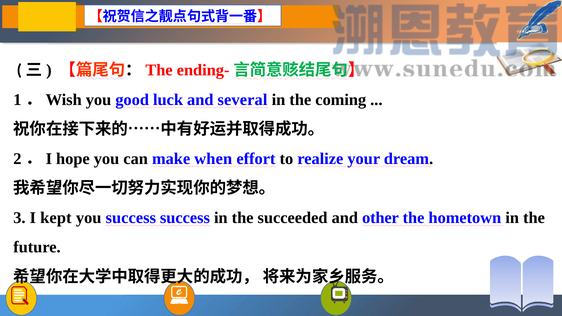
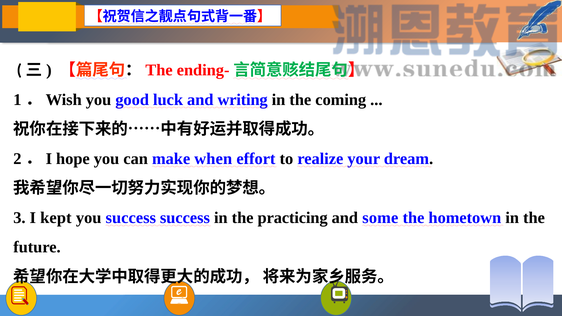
several: several -> writing (243, 100)
succeeded: succeeded -> practicing (293, 218)
other: other -> some (380, 218)
